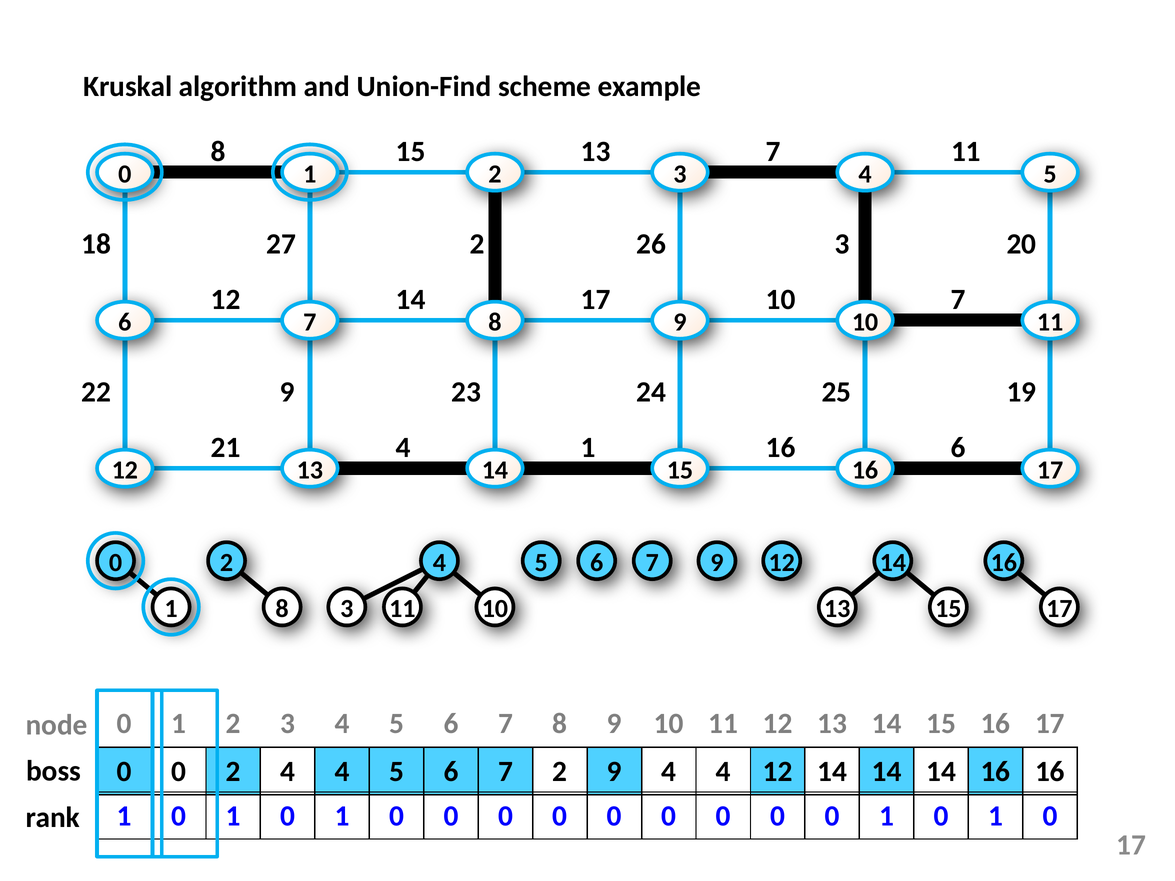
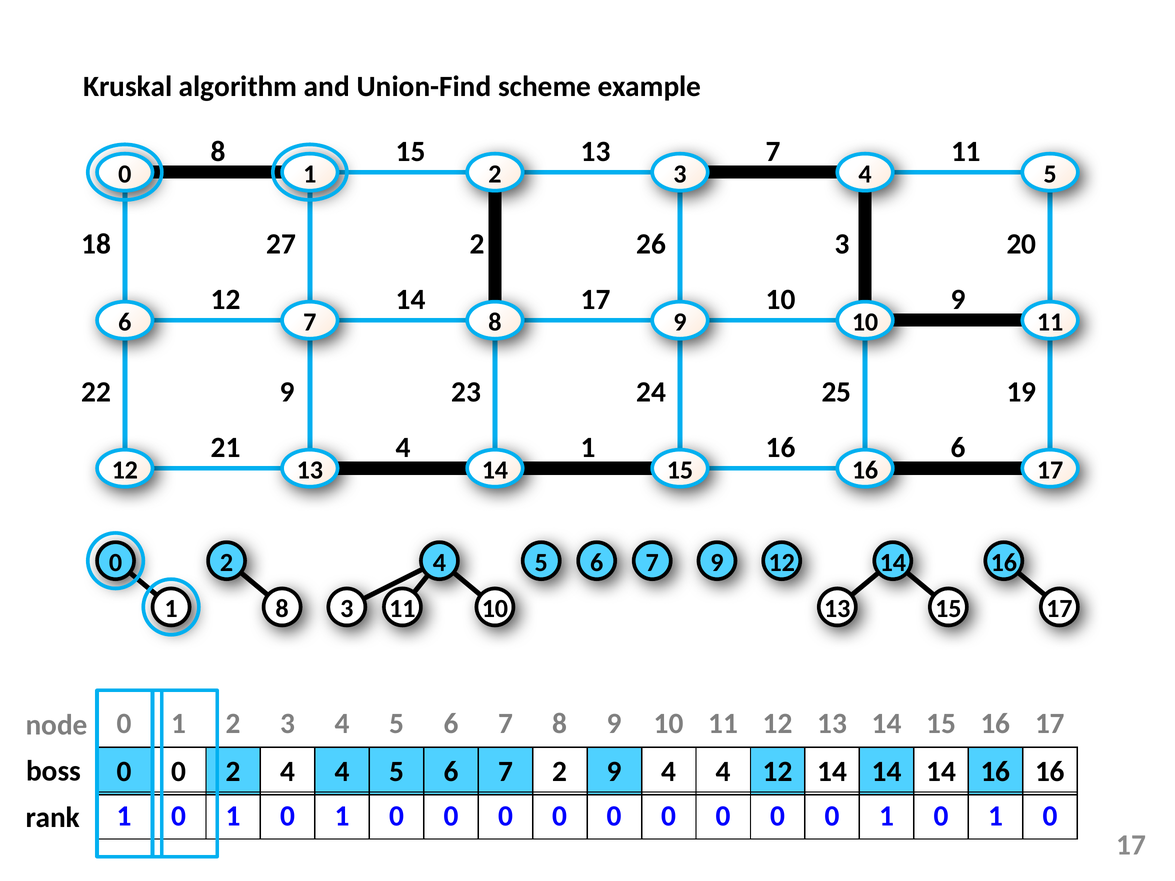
10 7: 7 -> 9 (958, 300)
